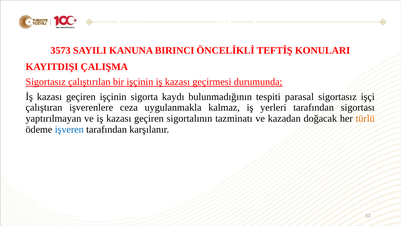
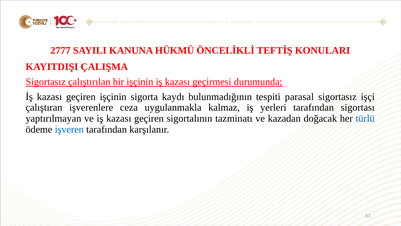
3573: 3573 -> 2777 (61, 51)
BIRINCI: BIRINCI -> HÜKMÜ (175, 51)
türlü colour: orange -> blue (365, 118)
